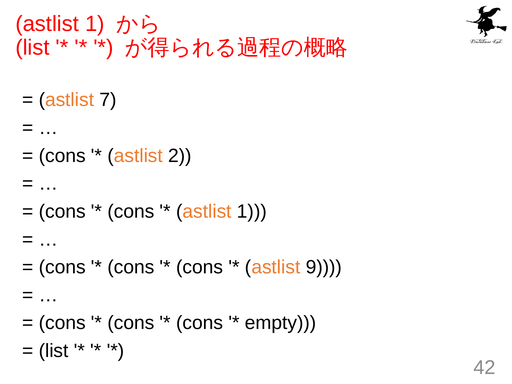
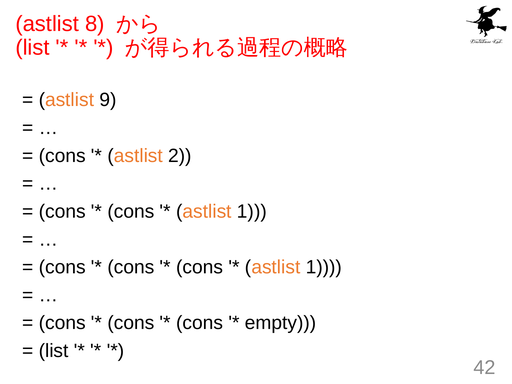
1: 1 -> 8 (95, 24)
7: 7 -> 9 (108, 100)
9: 9 -> 1 (324, 267)
